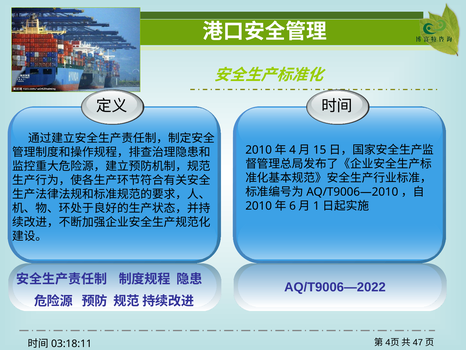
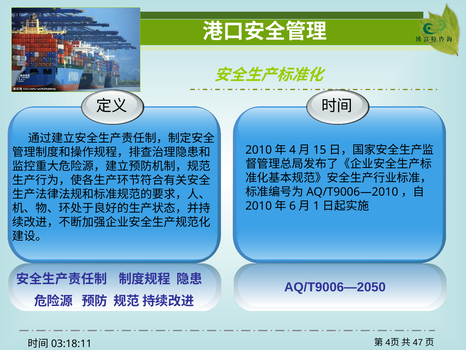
AQ/T9006—2022: AQ/T9006—2022 -> AQ/T9006—2050 (335, 287)
